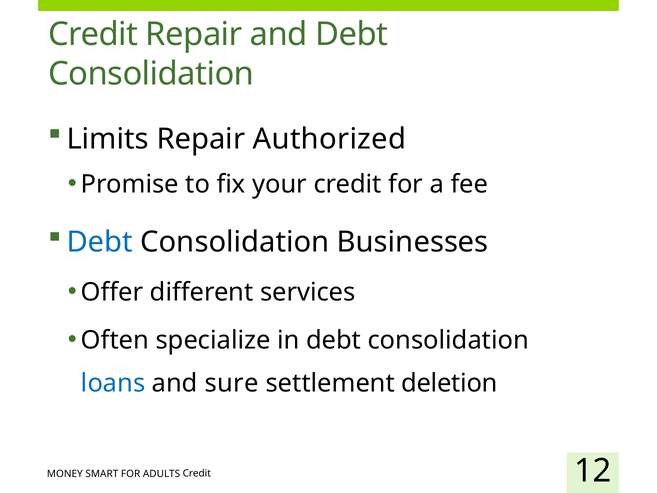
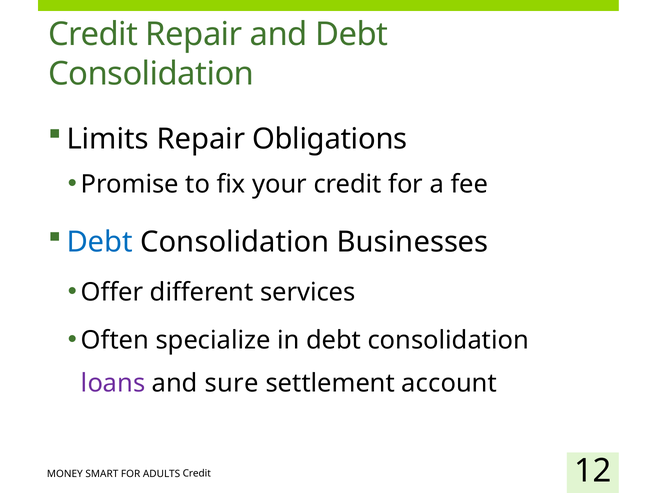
Authorized: Authorized -> Obligations (330, 139)
loans colour: blue -> purple (113, 383)
deletion: deletion -> account (449, 383)
